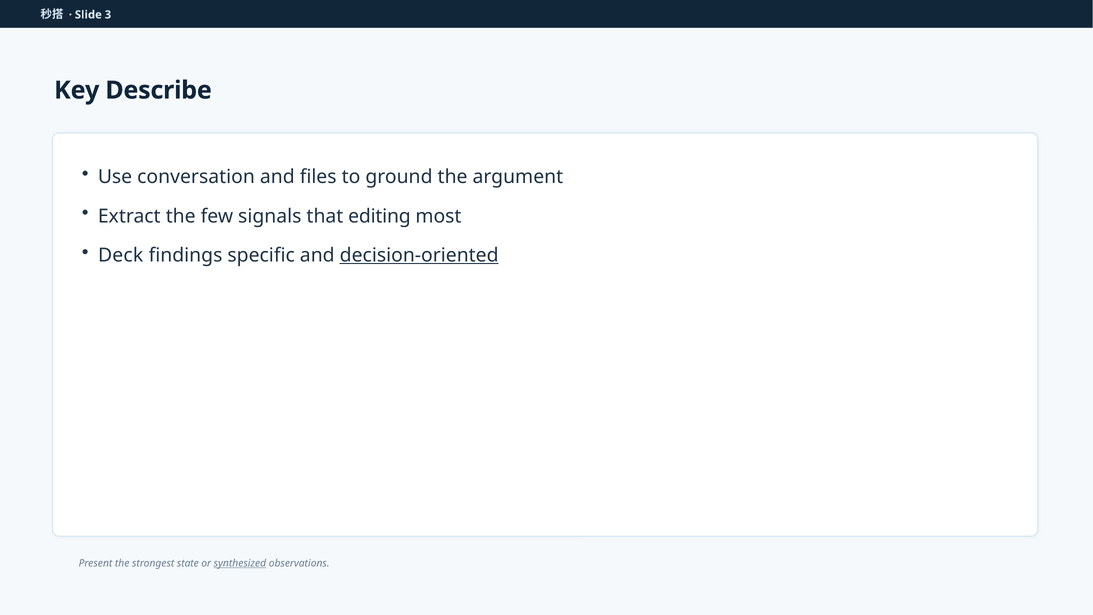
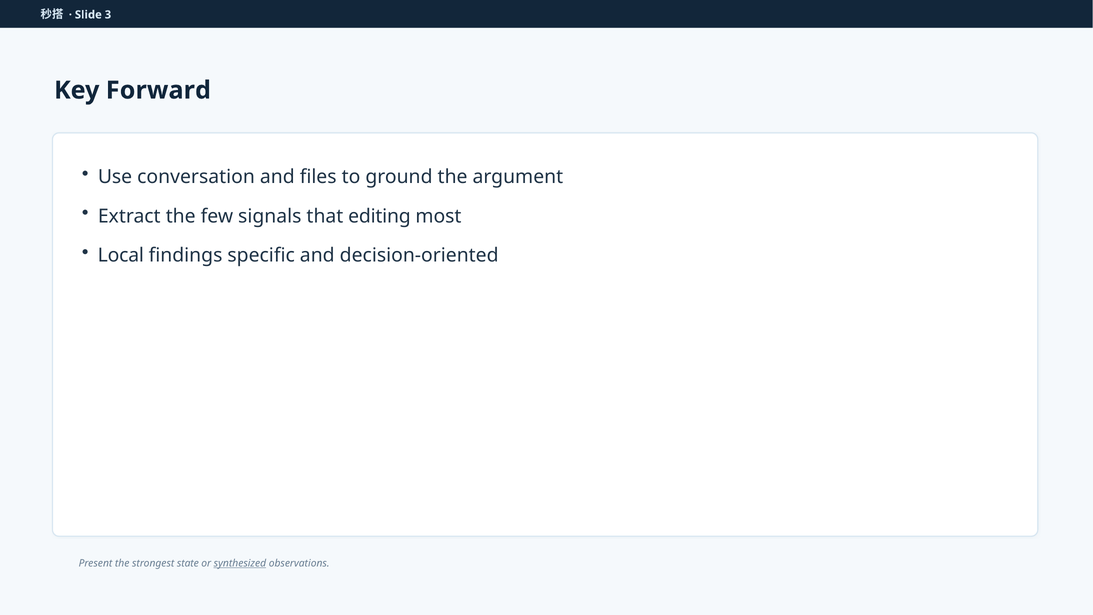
Describe: Describe -> Forward (158, 90)
Deck: Deck -> Local (121, 255)
decision-oriented underline: present -> none (419, 255)
